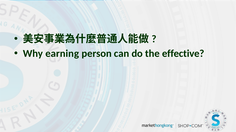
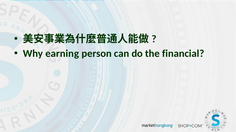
effective: effective -> financial (183, 54)
